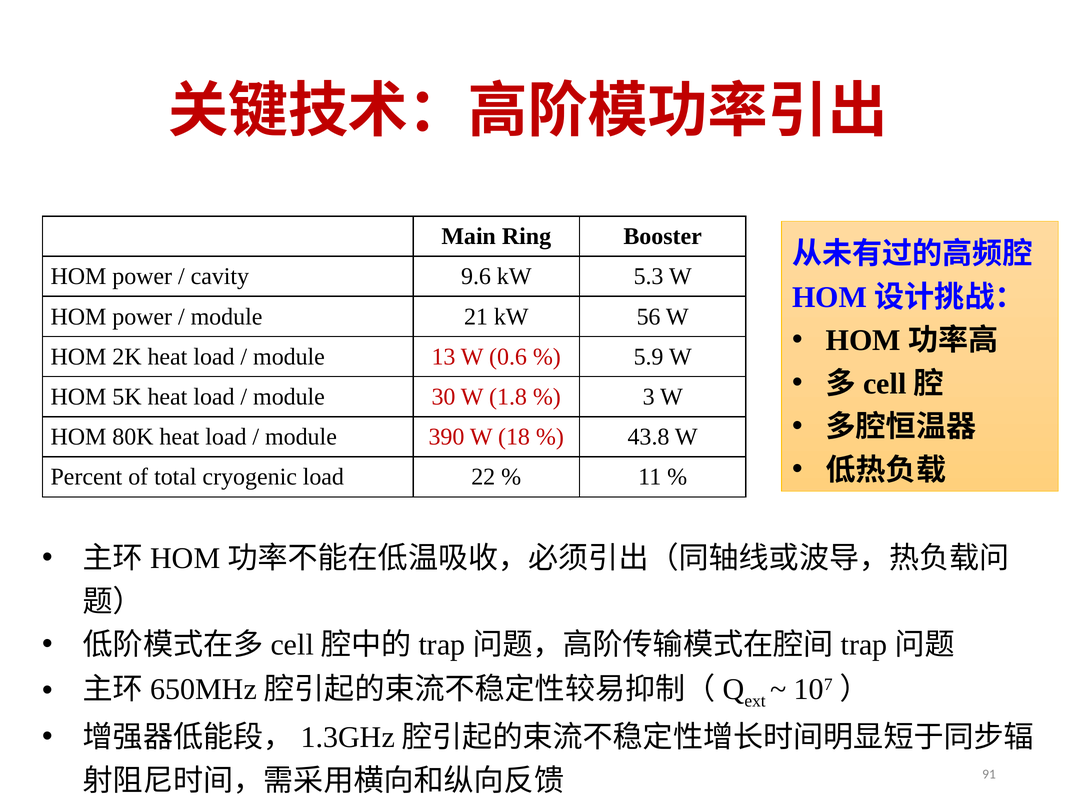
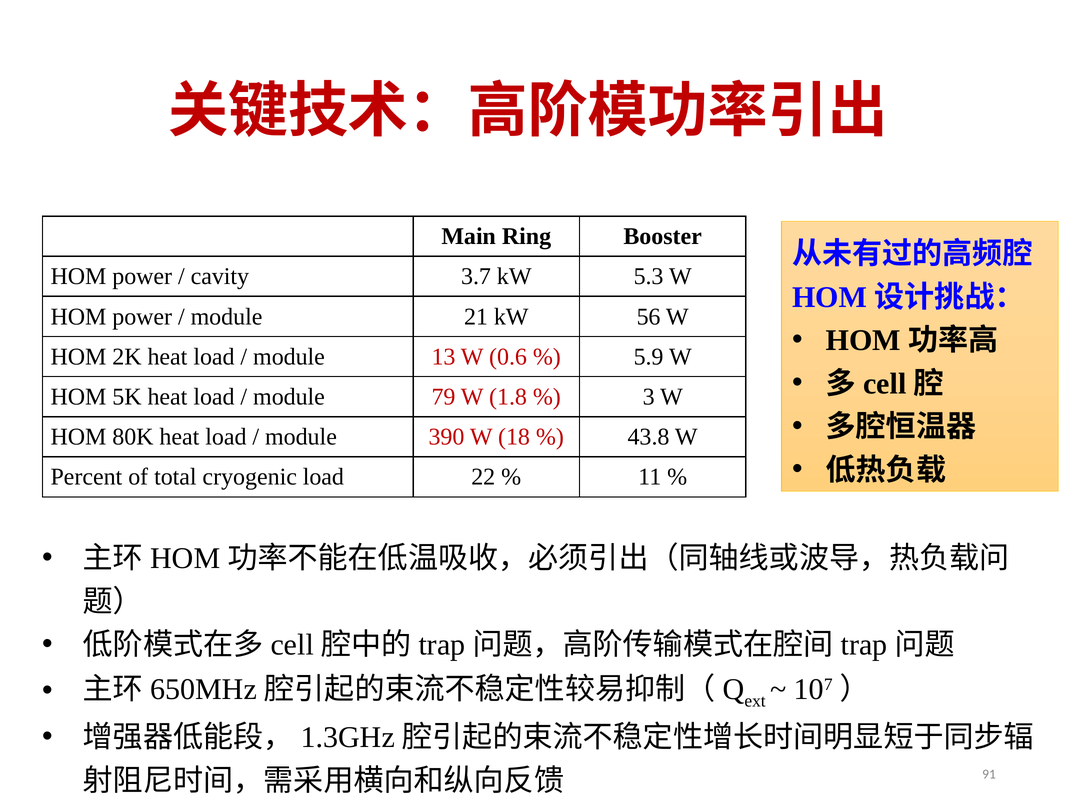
9.6: 9.6 -> 3.7 (476, 276)
30: 30 -> 79 (444, 397)
